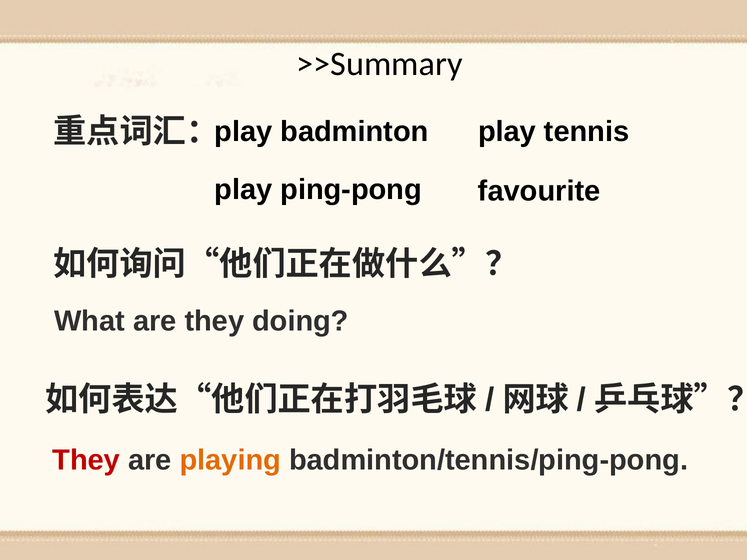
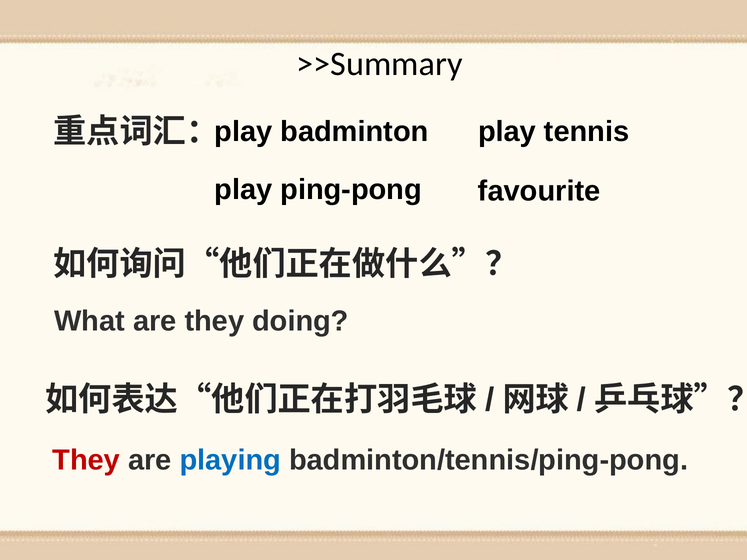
playing colour: orange -> blue (230, 461)
